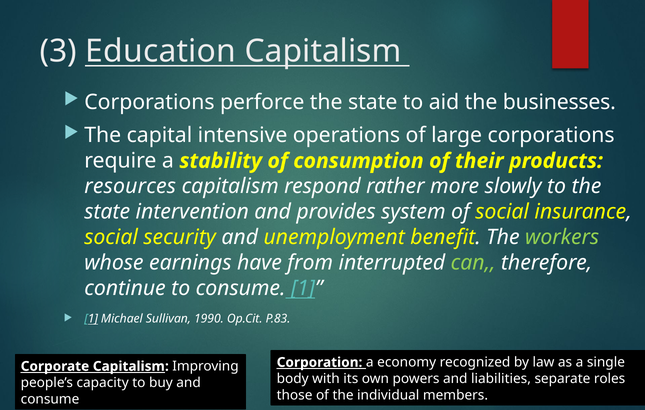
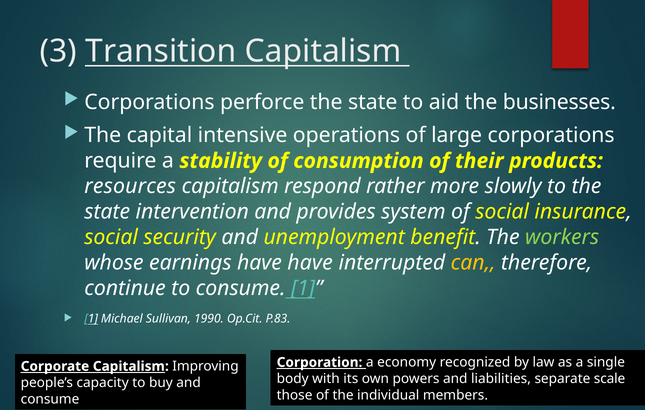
Education: Education -> Transition (161, 51)
have from: from -> have (310, 262)
can colour: light green -> yellow (473, 262)
roles: roles -> scale (610, 378)
